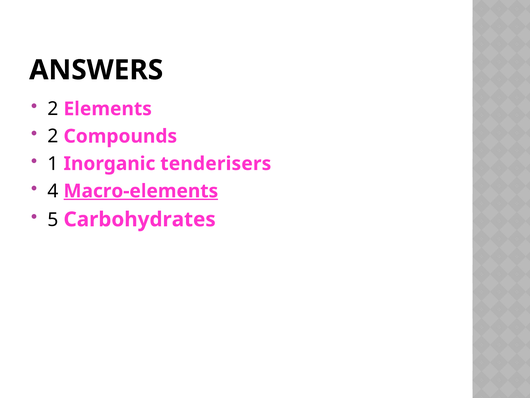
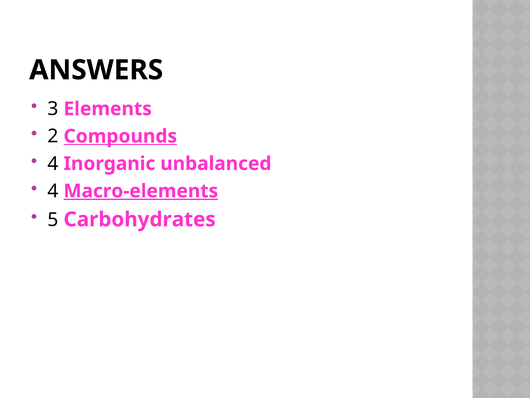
2: 2 -> 3 (53, 109)
Compounds underline: none -> present (120, 136)
1: 1 -> 4 (53, 163)
tenderisers: tenderisers -> unbalanced (216, 163)
